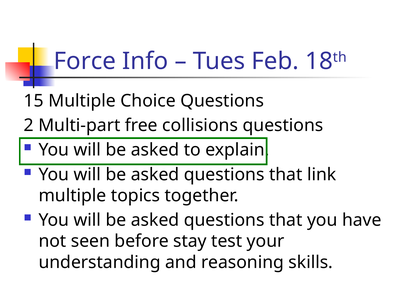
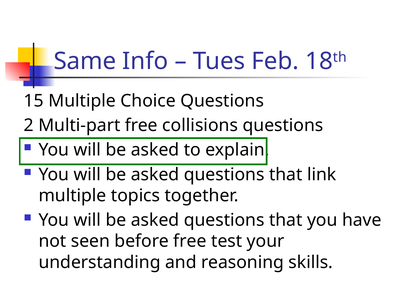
Force: Force -> Same (85, 61)
before stay: stay -> free (190, 241)
